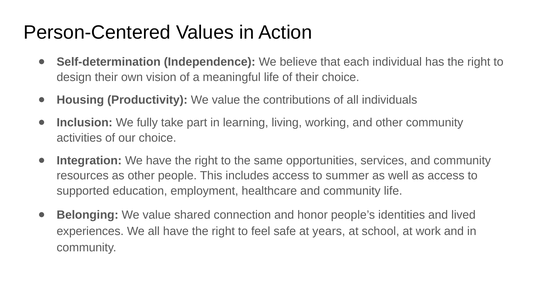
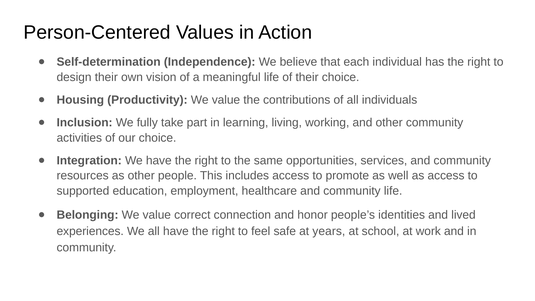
summer: summer -> promote (347, 176)
shared: shared -> correct (192, 215)
